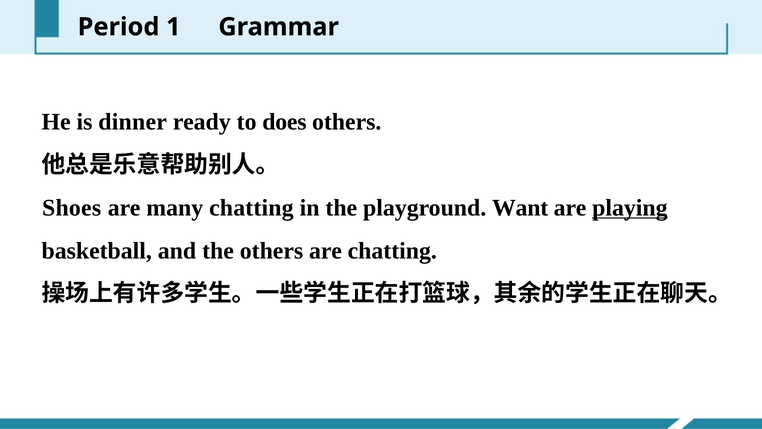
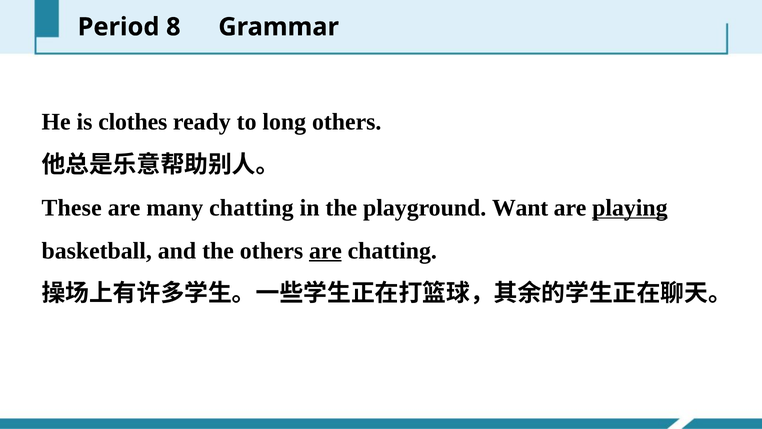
1: 1 -> 8 (173, 27)
dinner: dinner -> clothes (133, 122)
does: does -> long (284, 122)
Shoes: Shoes -> These (72, 208)
are underline: none -> present (325, 250)
